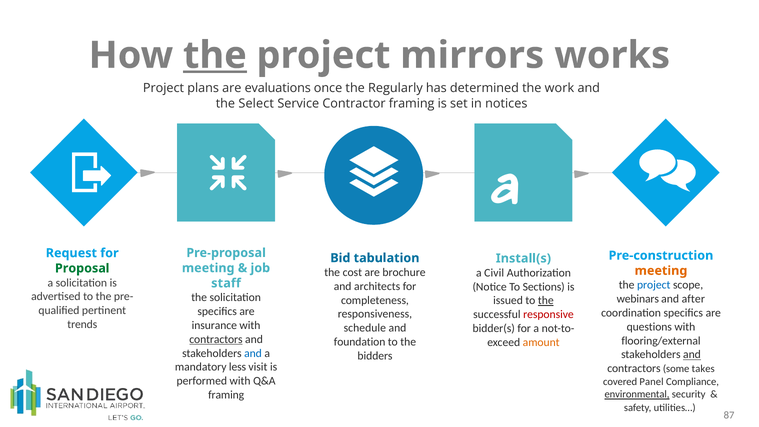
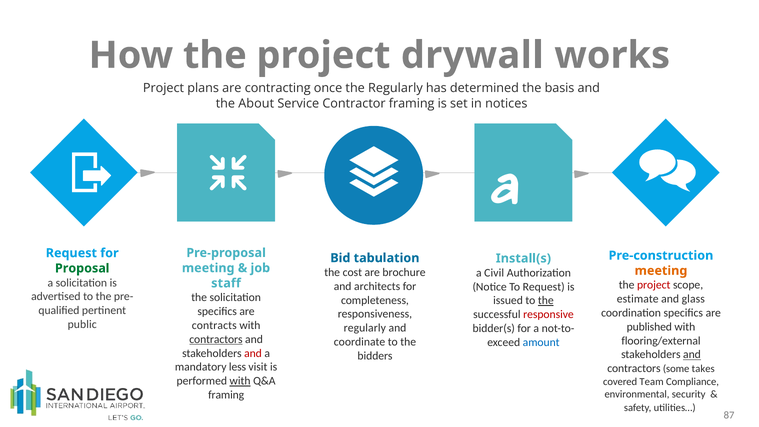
the underline: present -> none (215, 55)
mirrors: mirrors -> drywall (472, 55)
evaluations: evaluations -> contracting (278, 88)
work: work -> basis (560, 88)
Select: Select -> About (256, 103)
project colour: blue -> red (654, 285)
To Sections: Sections -> Request (544, 287)
webinars: webinars -> estimate (638, 299)
after: after -> glass (693, 299)
trends: trends -> public (82, 324)
insurance: insurance -> contracts (214, 325)
questions: questions -> published (649, 327)
schedule: schedule -> regularly (365, 328)
foundation: foundation -> coordinate (360, 342)
amount colour: orange -> blue (541, 342)
and colour: blue -> red (253, 353)
with underline: none -> present (240, 381)
Panel: Panel -> Team (652, 382)
environmental underline: present -> none (637, 394)
